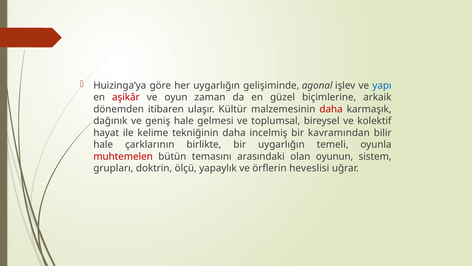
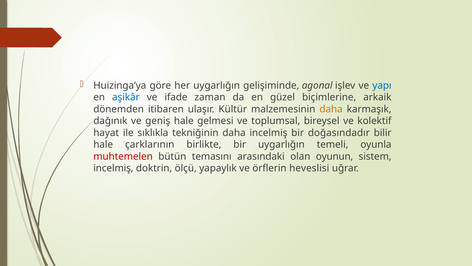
aşikâr colour: red -> blue (126, 97)
oyun: oyun -> ifade (176, 97)
daha colour: red -> orange (331, 109)
kelime: kelime -> sıklıkla (153, 133)
kavramından: kavramından -> doğasındadır (339, 133)
grupları: grupları -> incelmiş (113, 168)
